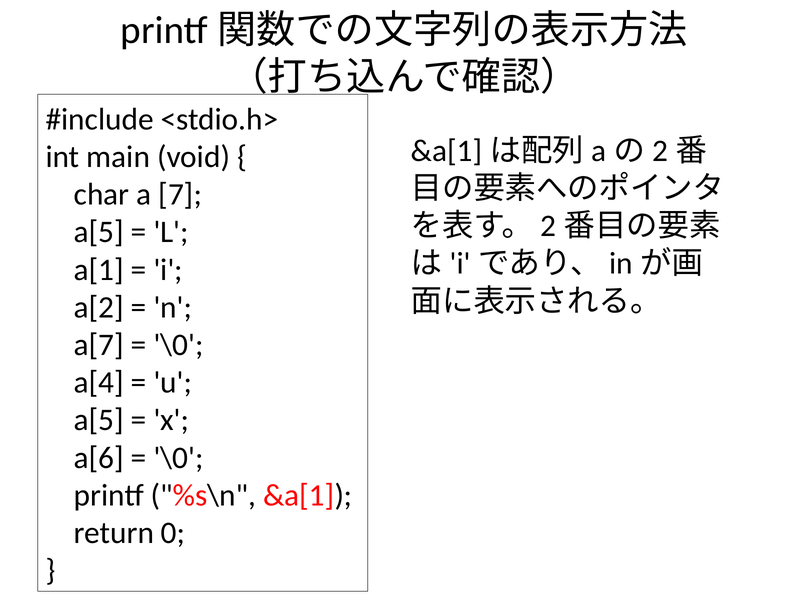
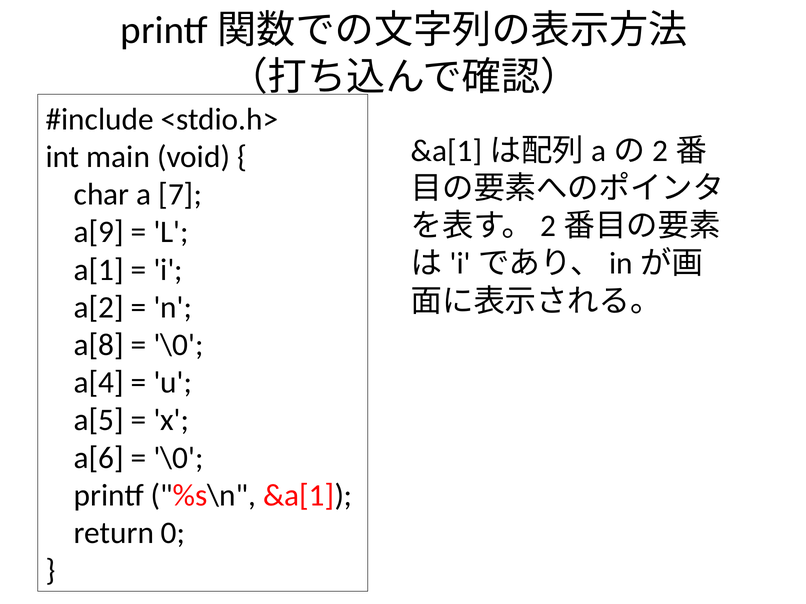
a[5: a[5 -> a[9 (99, 232)
a[7: a[7 -> a[8 (99, 345)
